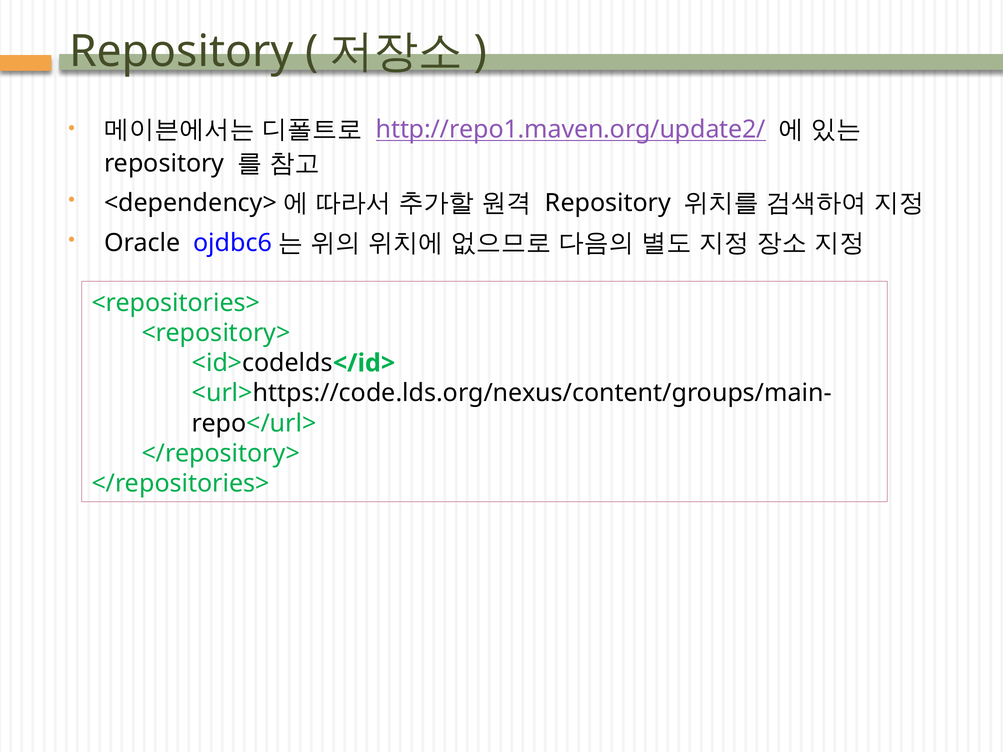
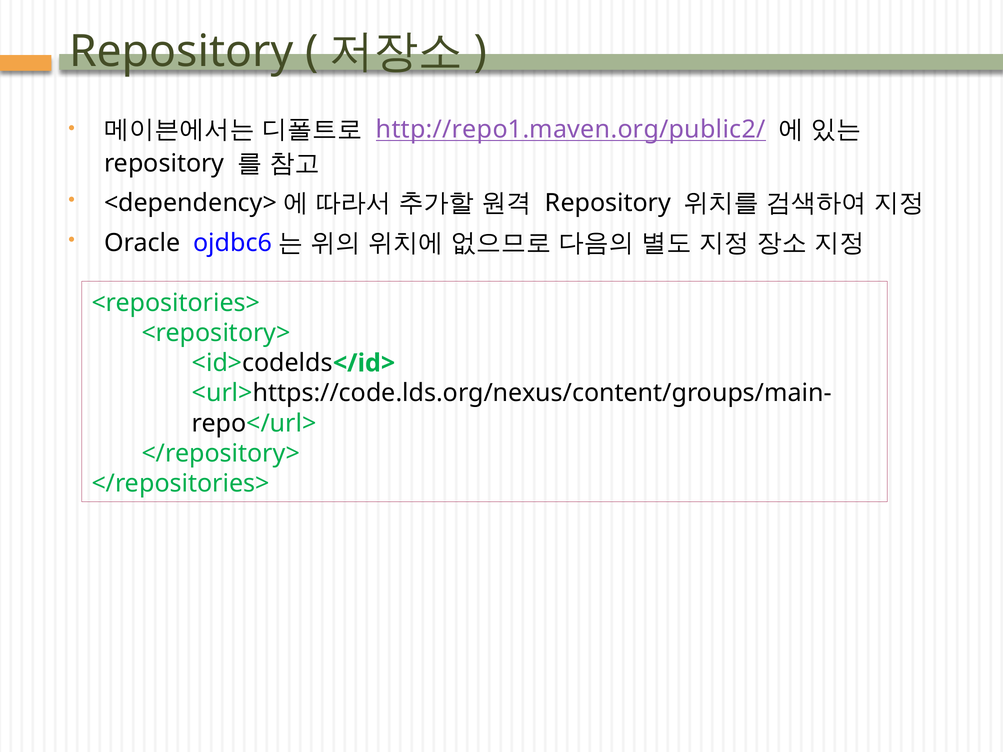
http://repo1.maven.org/update2/: http://repo1.maven.org/update2/ -> http://repo1.maven.org/public2/ (571, 129)
